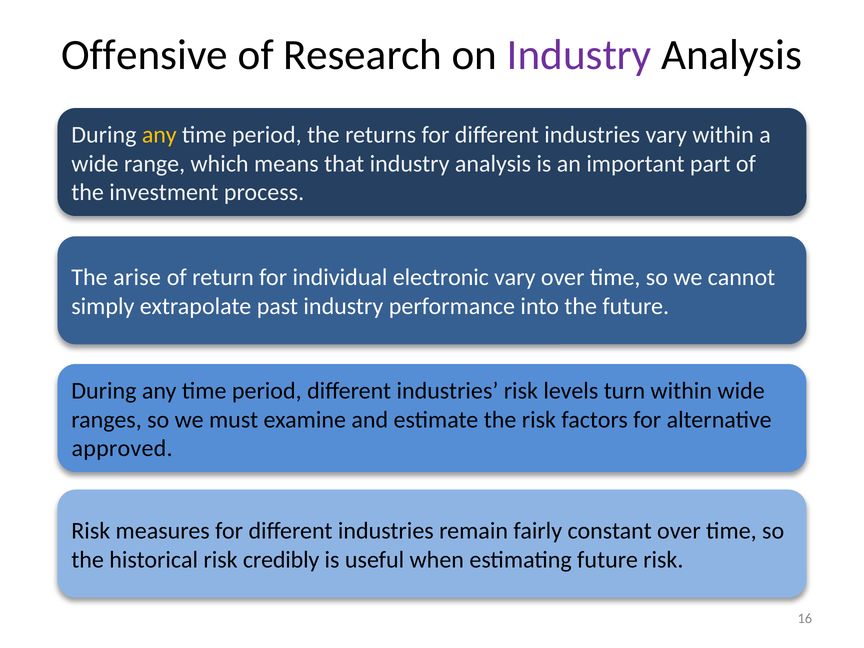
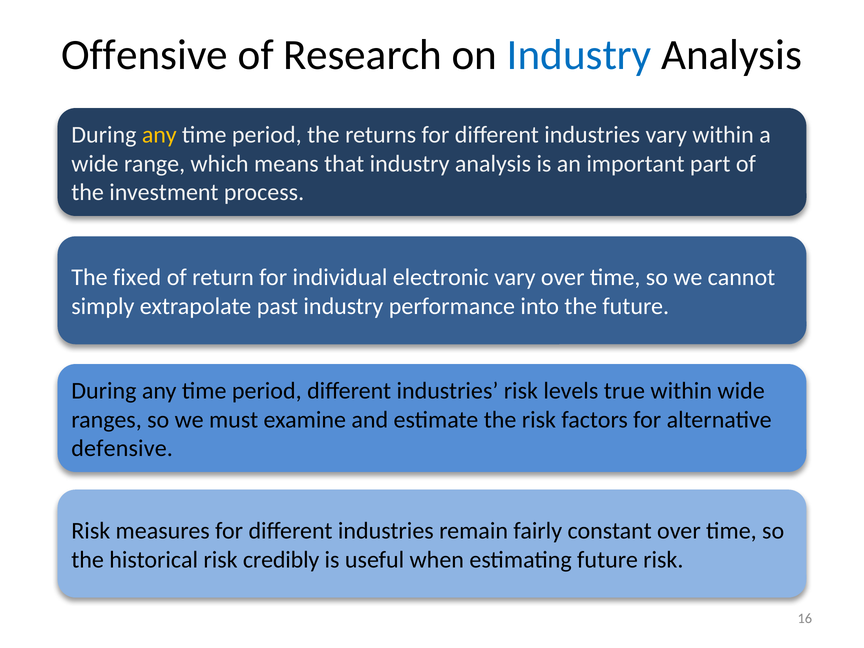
Industry colour: purple -> blue (579, 55)
arise: arise -> fixed (137, 278)
turn: turn -> true (624, 391)
approved: approved -> defensive (122, 448)
